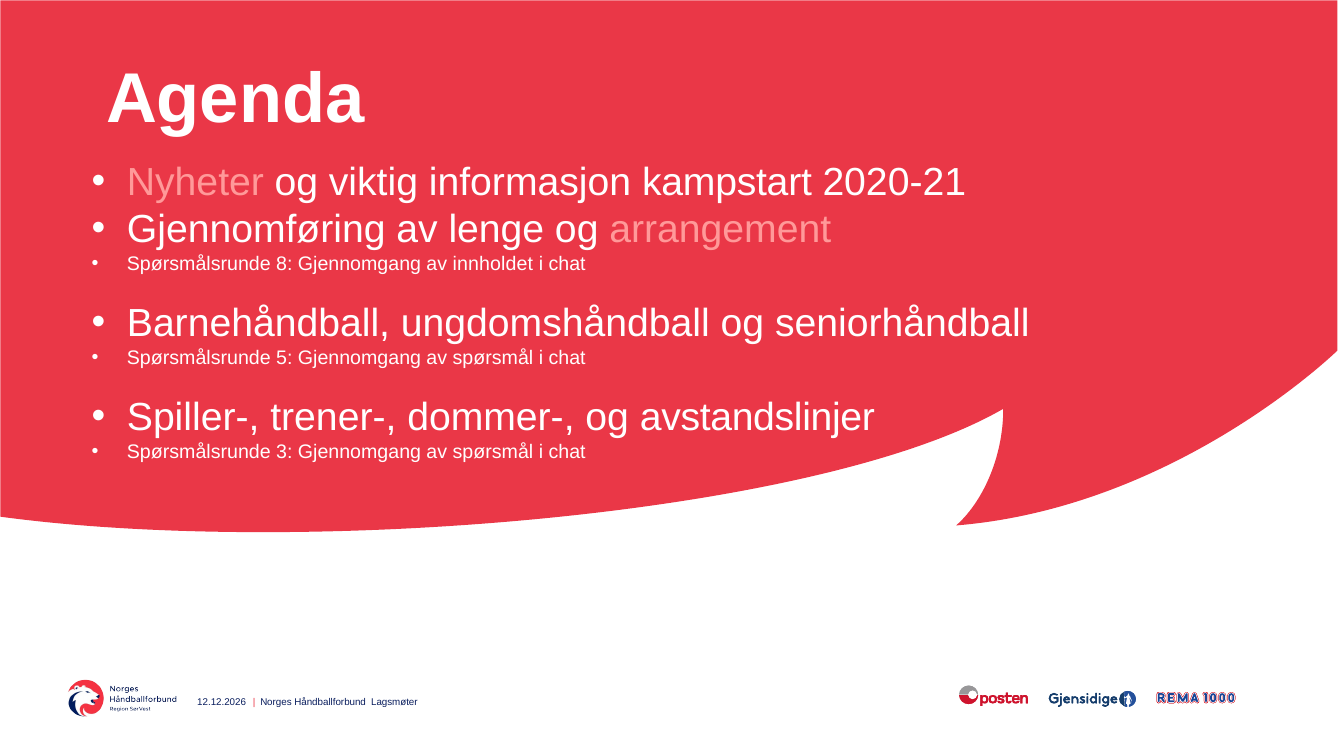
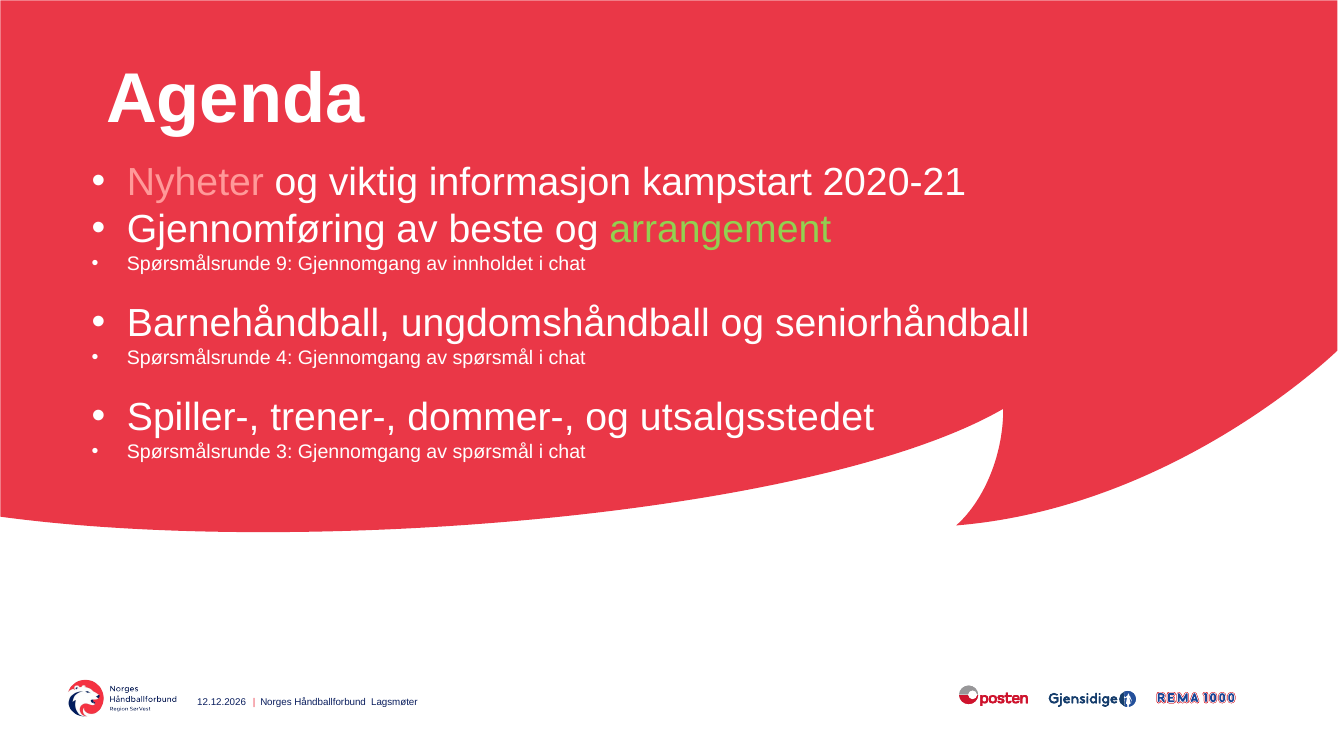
lenge: lenge -> beste (496, 230)
arrangement colour: pink -> light green (720, 230)
8: 8 -> 9 (284, 264)
5: 5 -> 4 (284, 358)
avstandslinjer: avstandslinjer -> utsalgsstedet (757, 418)
